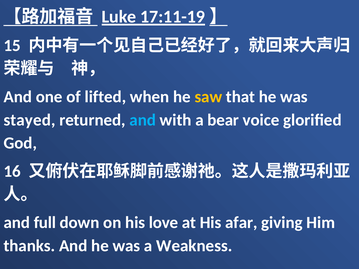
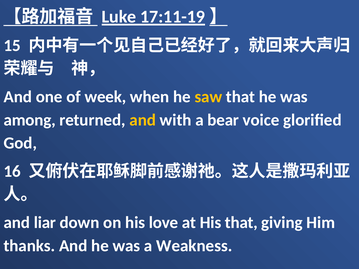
lifted: lifted -> week (105, 97)
stayed: stayed -> among (30, 120)
and colour: light blue -> yellow (143, 120)
full: full -> liar (45, 223)
His afar: afar -> that (241, 223)
